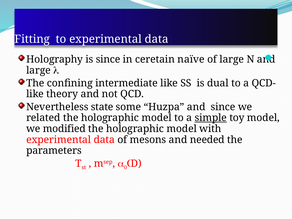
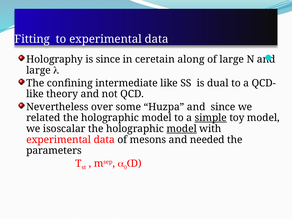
naïve: naïve -> along (191, 59)
state: state -> over (102, 107)
modified: modified -> isoscalar (64, 129)
model underline: none -> present (182, 129)
